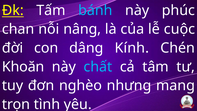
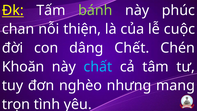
bánh colour: light blue -> light green (95, 10)
nâng: nâng -> thiện (82, 29)
Kính: Kính -> Chết (132, 48)
